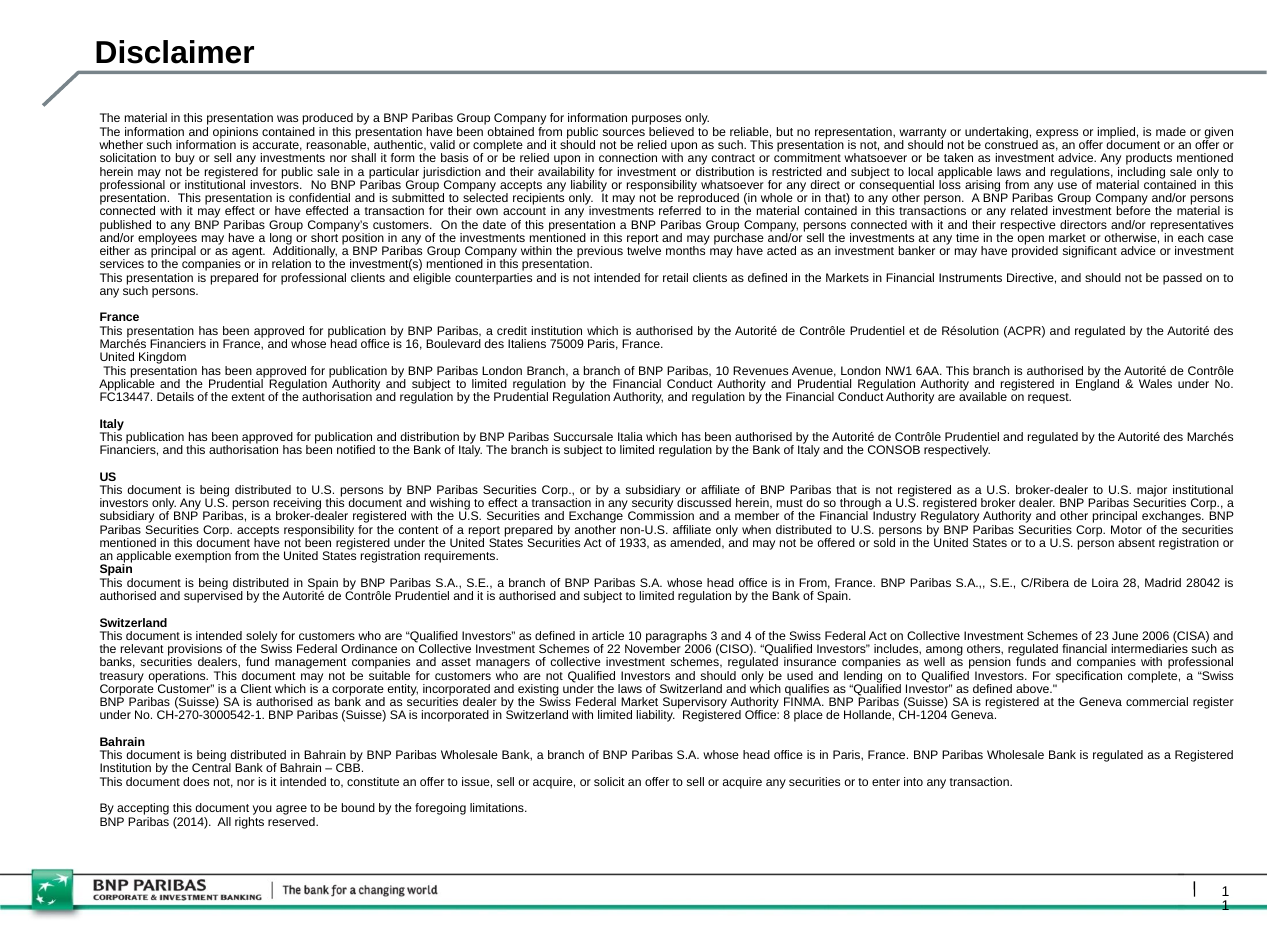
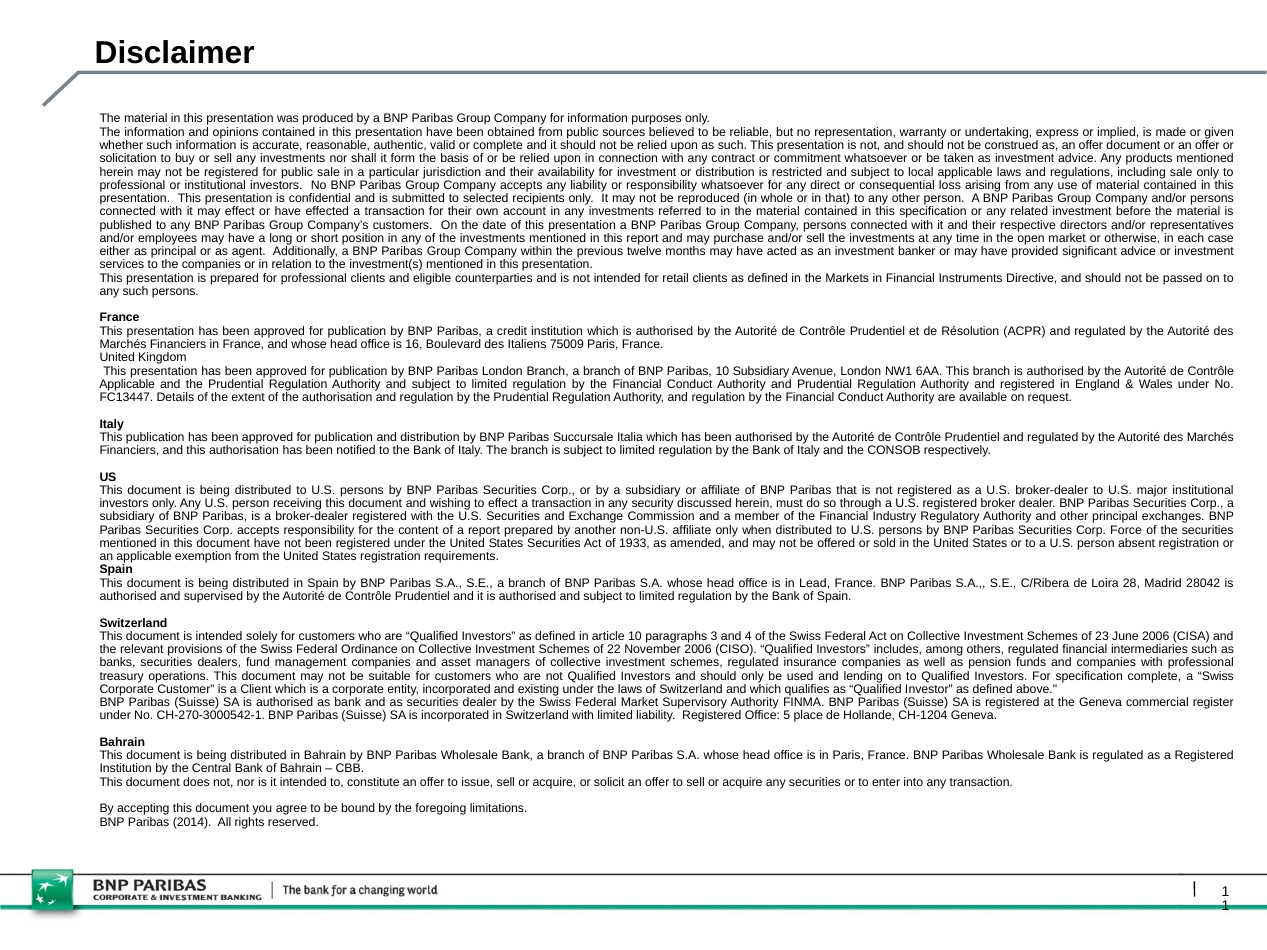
this transactions: transactions -> specification (933, 212)
10 Revenues: Revenues -> Subsidiary (761, 371)
Motor: Motor -> Force (1126, 530)
in From: From -> Lead (815, 583)
8: 8 -> 5 (787, 716)
